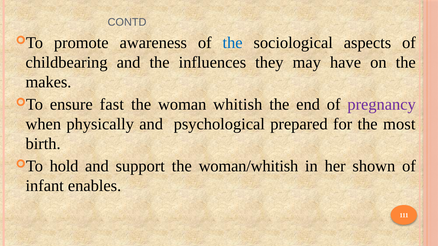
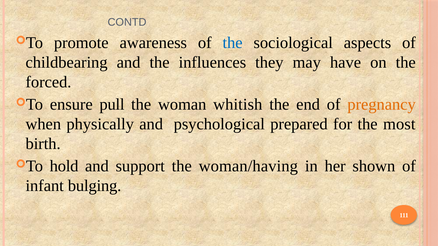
makes: makes -> forced (48, 82)
fast: fast -> pull (112, 105)
pregnancy colour: purple -> orange (382, 105)
woman/whitish: woman/whitish -> woman/having (248, 166)
enables: enables -> bulging (95, 186)
